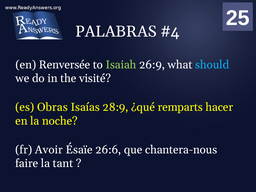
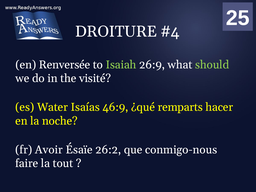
PALABRAS: PALABRAS -> DROITURE (116, 32)
should colour: light blue -> light green (212, 65)
Obras: Obras -> Water (52, 107)
28:9: 28:9 -> 46:9 (115, 107)
26:6: 26:6 -> 26:2 (108, 150)
chantera-nous: chantera-nous -> conmigo-nous (181, 150)
tant: tant -> tout (63, 163)
